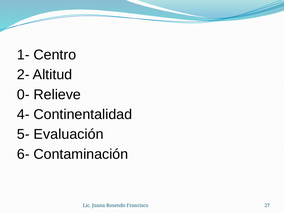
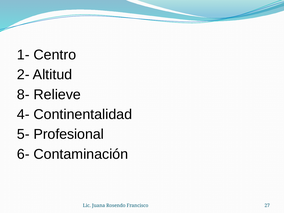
0-: 0- -> 8- (23, 95)
Evaluación: Evaluación -> Profesional (69, 134)
